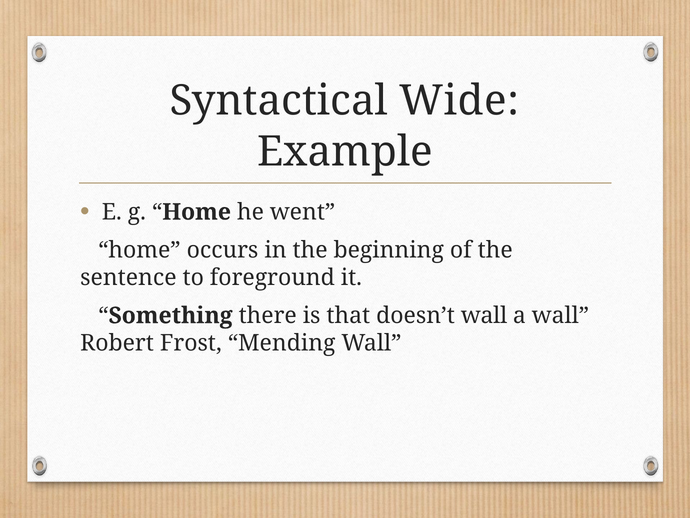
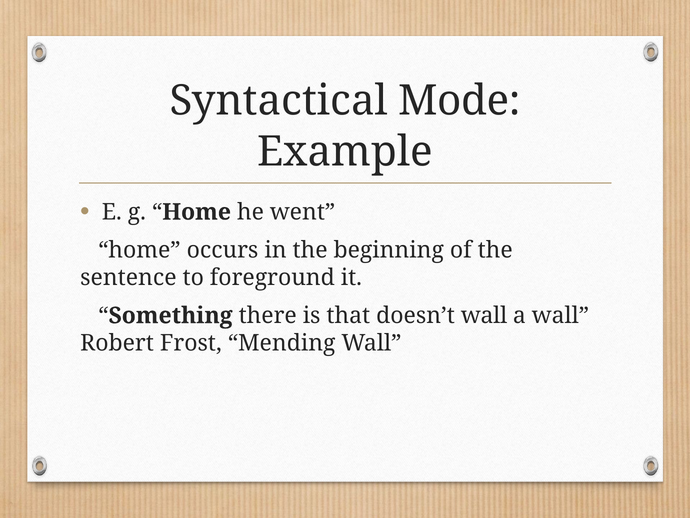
Wide: Wide -> Mode (460, 101)
